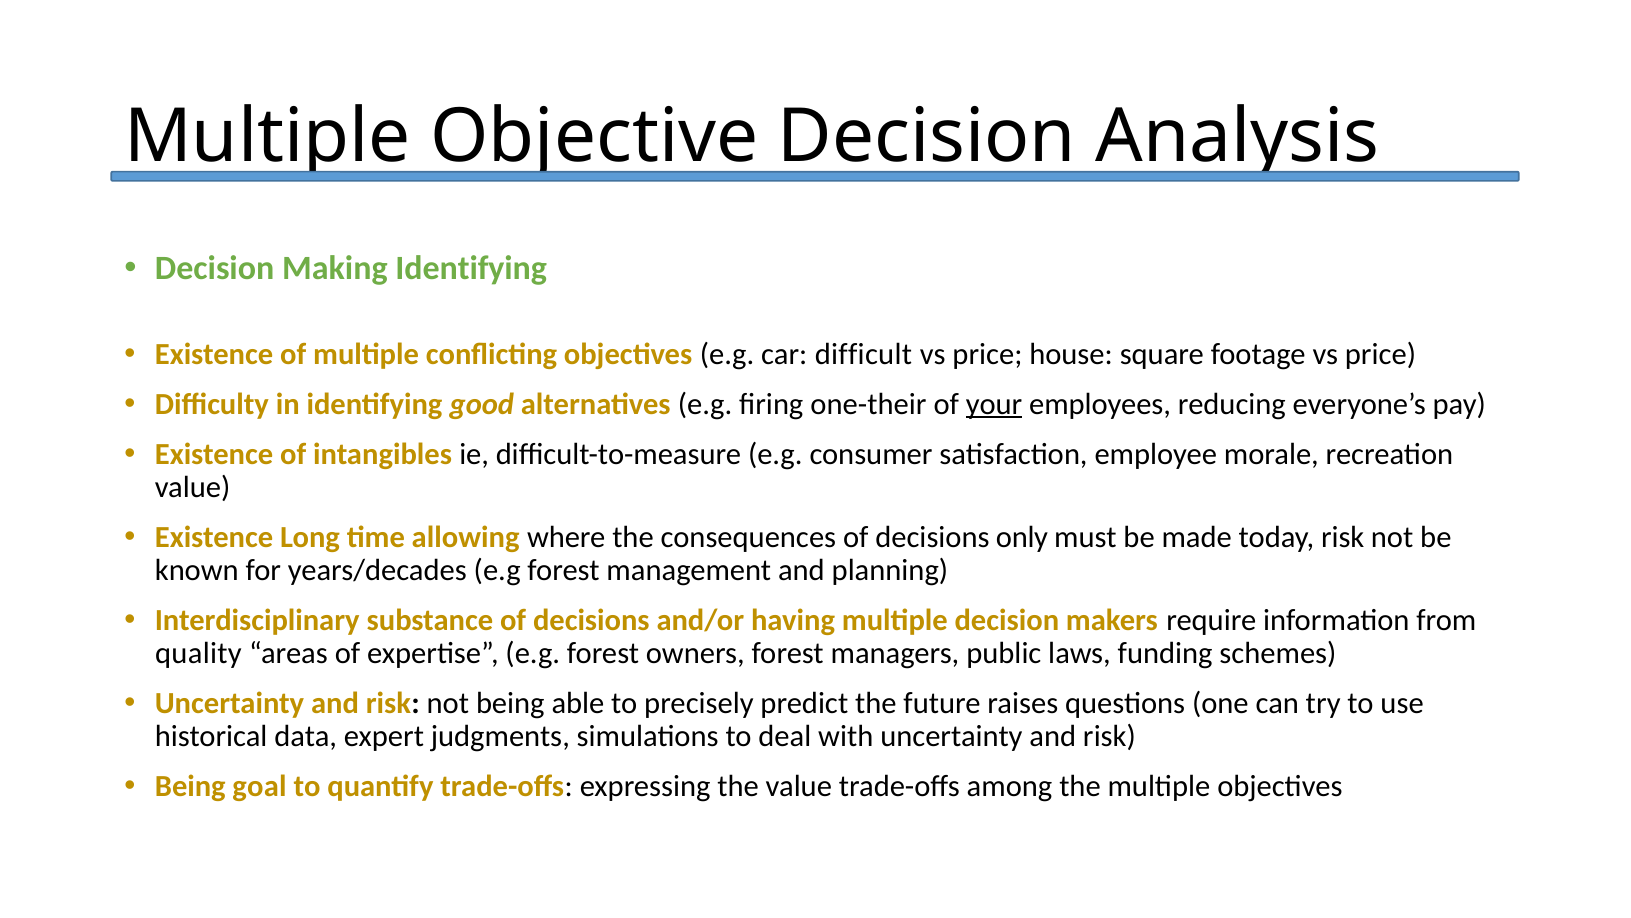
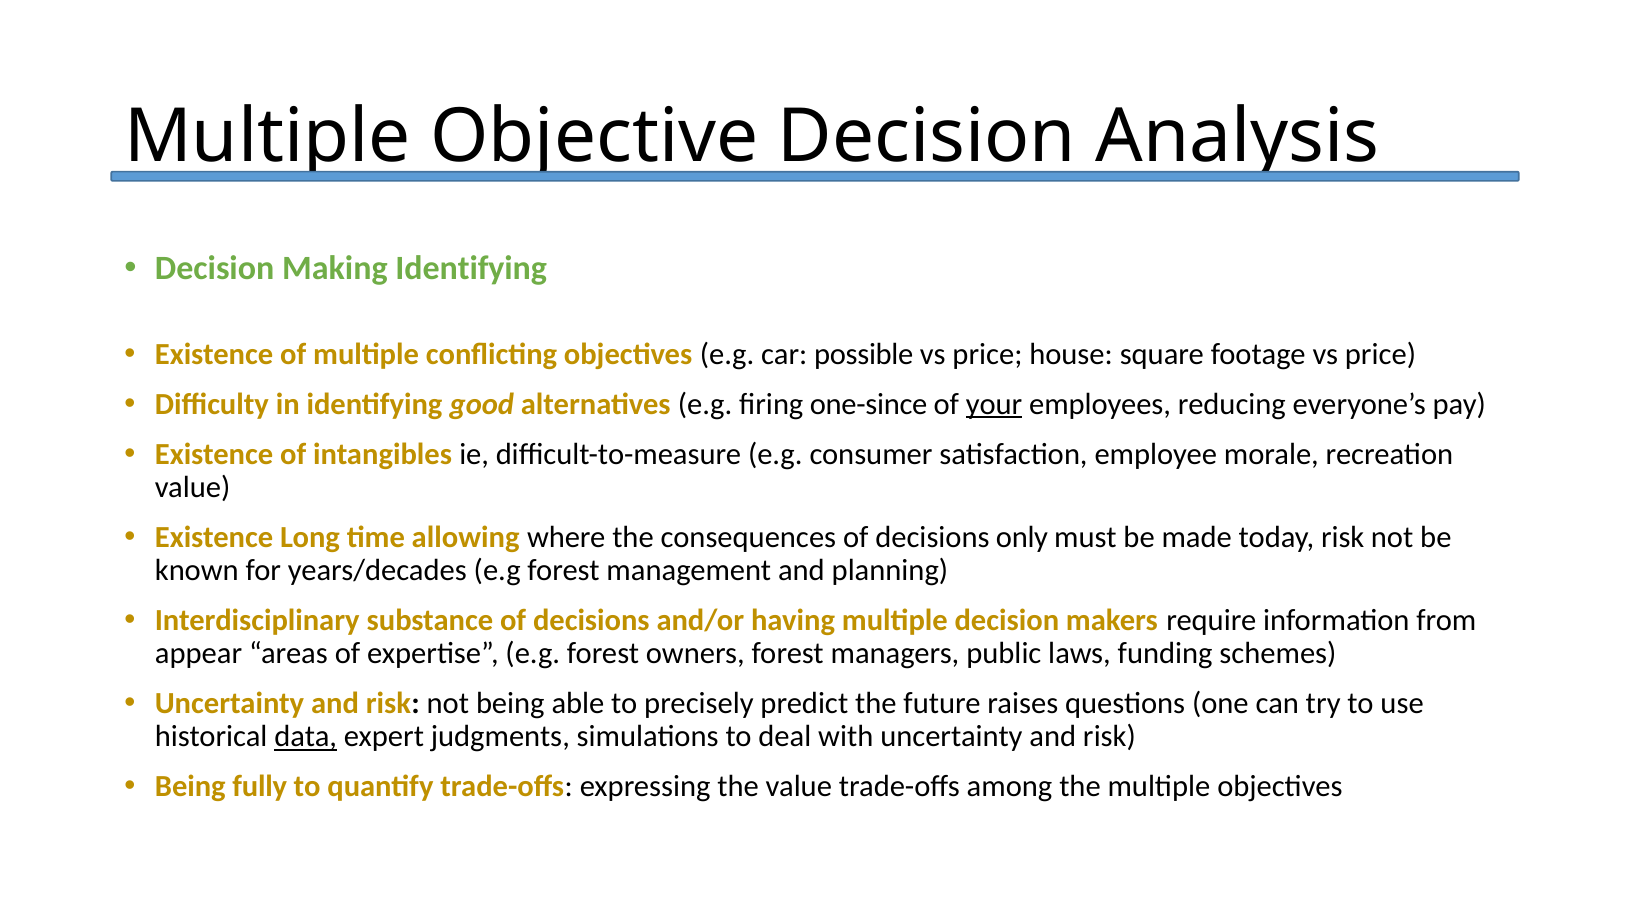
difficult: difficult -> possible (864, 354)
one-their: one-their -> one-since (869, 404)
quality: quality -> appear (199, 653)
data underline: none -> present (306, 736)
goal: goal -> fully (260, 786)
